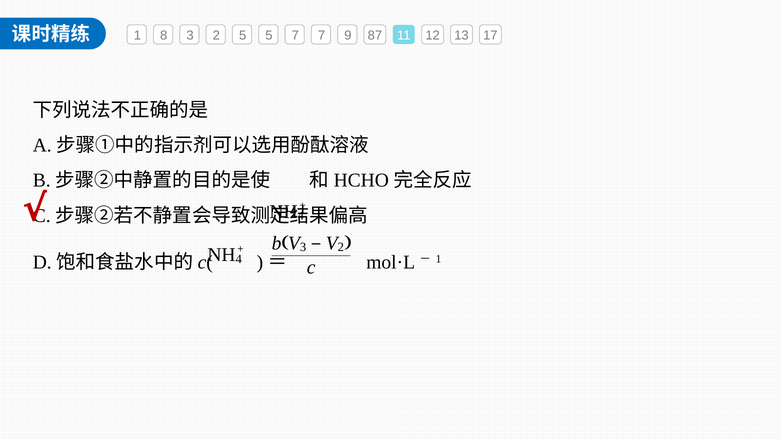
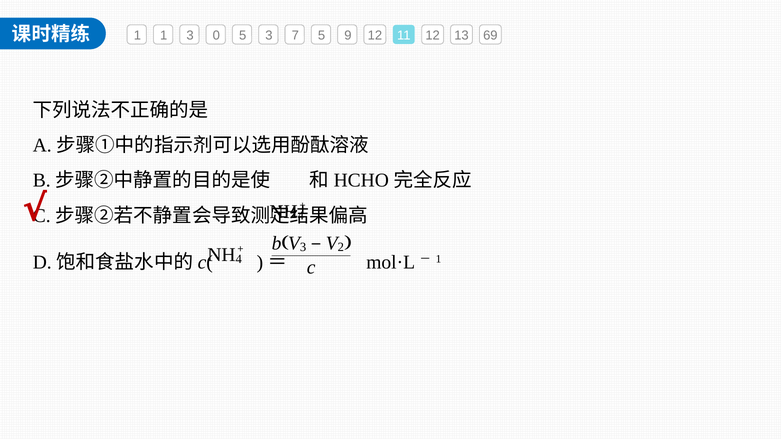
8: 8 -> 1 (164, 35)
3 2: 2 -> 0 (216, 35)
5 5: 5 -> 3 (269, 35)
7 7: 7 -> 5 (322, 35)
9 87: 87 -> 12 (375, 35)
17: 17 -> 69 (490, 35)
